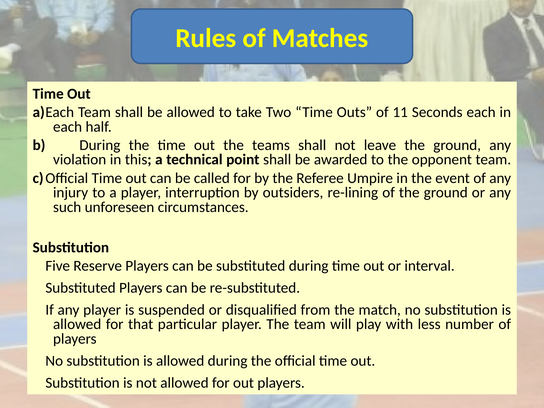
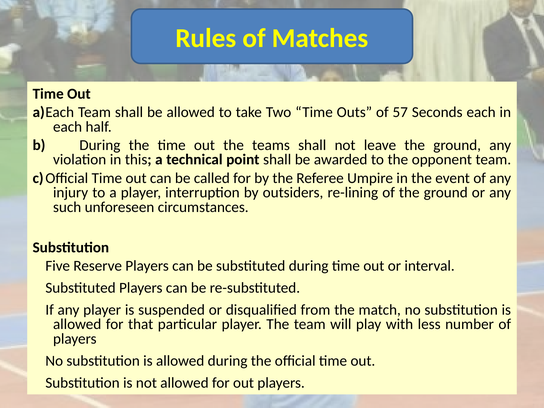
11: 11 -> 57 (400, 112)
